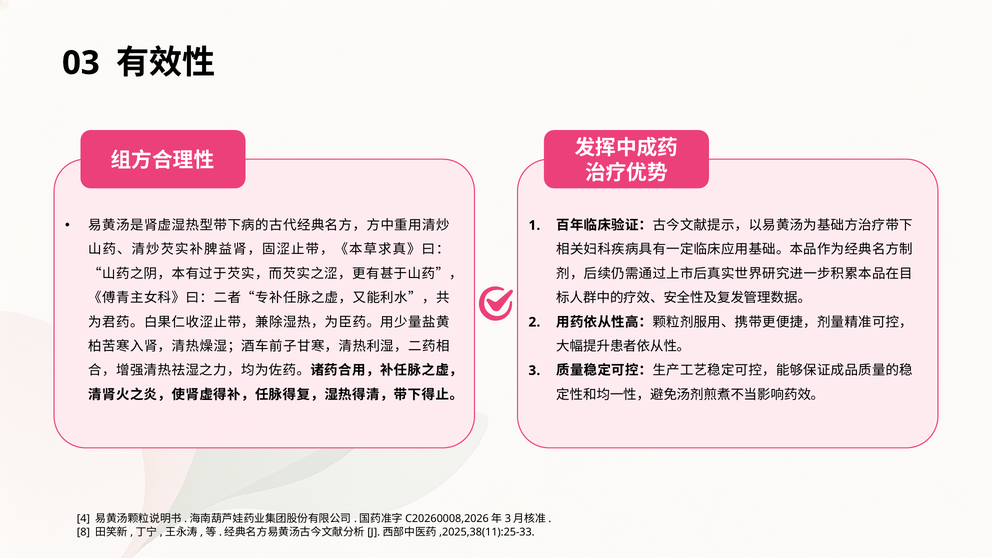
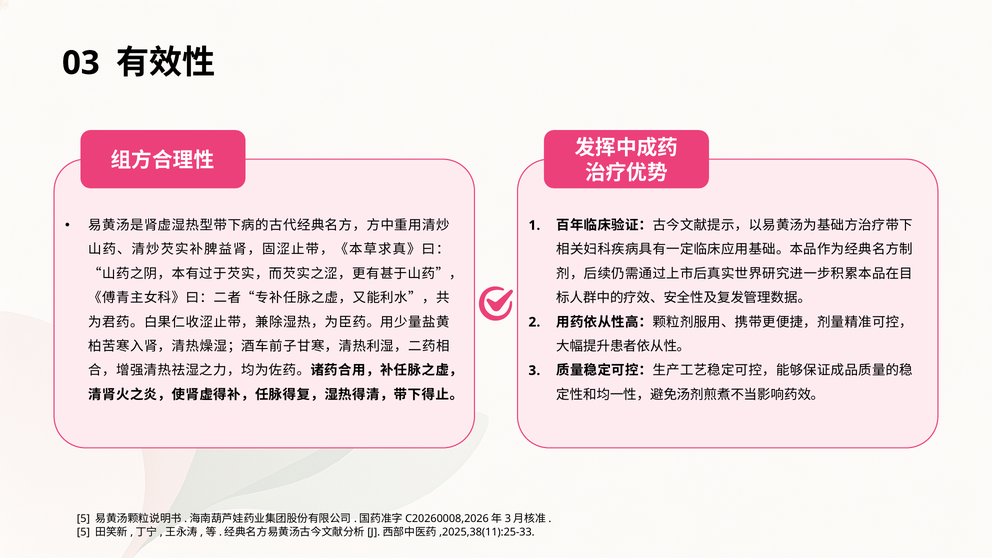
4: 4 -> 5 (83, 519)
8: 8 -> 5 (83, 532)
